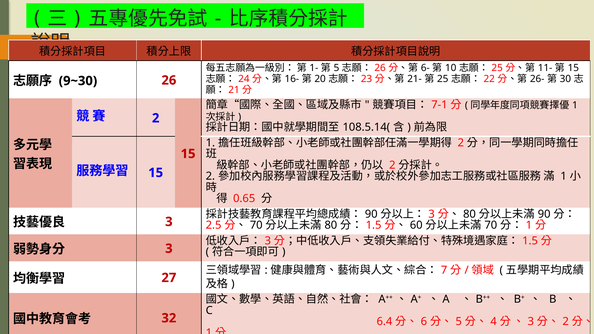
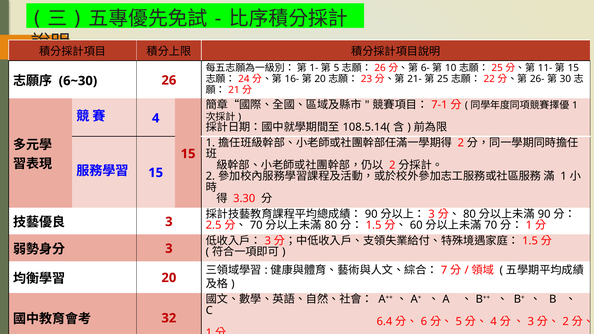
9~30: 9~30 -> 6~30 (78, 81)
2: 2 -> 4 (156, 118)
0.65: 0.65 -> 3.30 (244, 198)
27: 27 -> 20 (169, 278)
